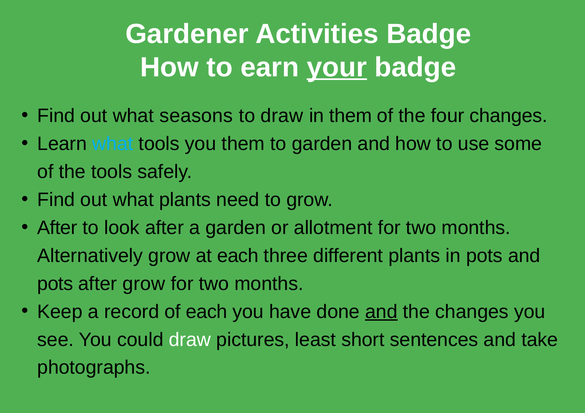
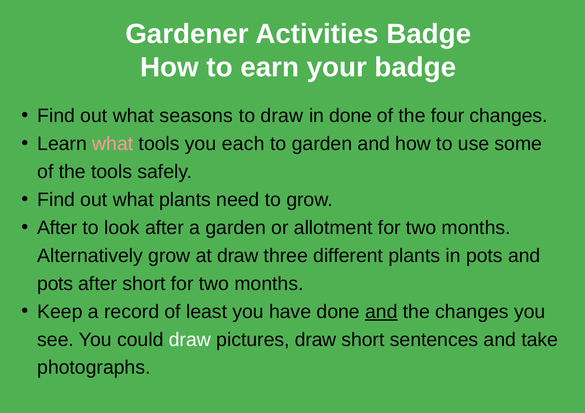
your underline: present -> none (337, 67)
in them: them -> done (351, 116)
what colour: light blue -> pink (113, 144)
you them: them -> each (243, 144)
at each: each -> draw (238, 256)
after grow: grow -> short (144, 284)
of each: each -> least (207, 312)
pictures least: least -> draw (316, 340)
